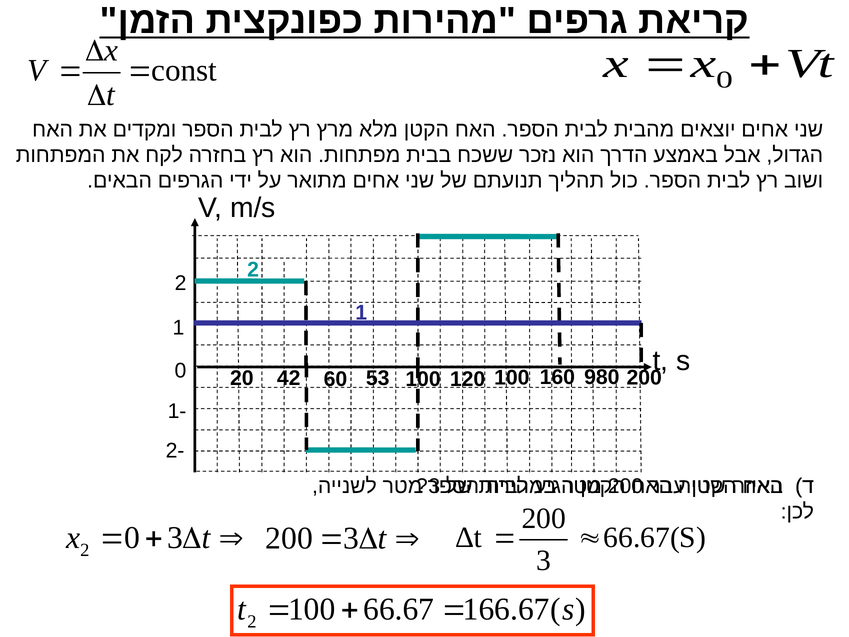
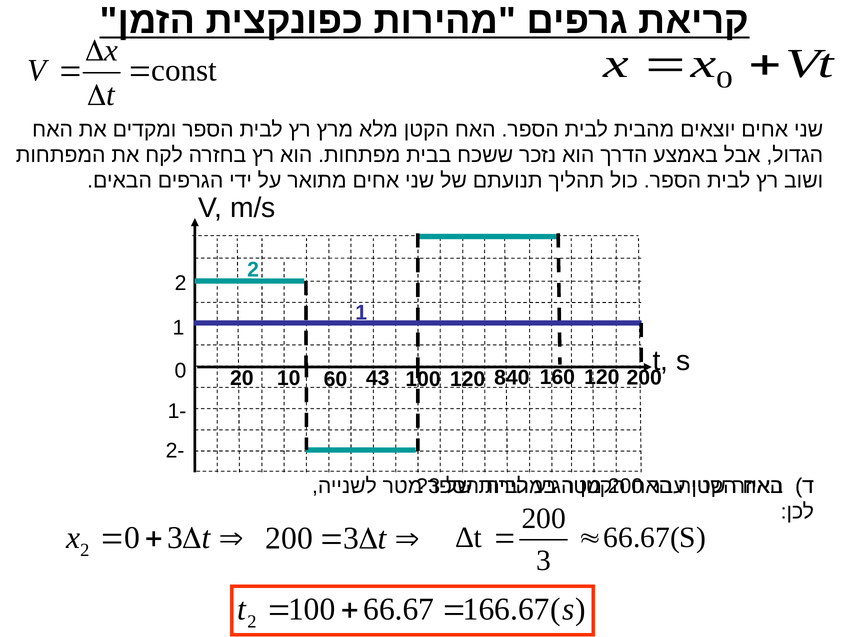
42: 42 -> 10 (289, 378)
53: 53 -> 43 (378, 378)
120 100: 100 -> 840 (512, 378)
160 980: 980 -> 120 (602, 377)
